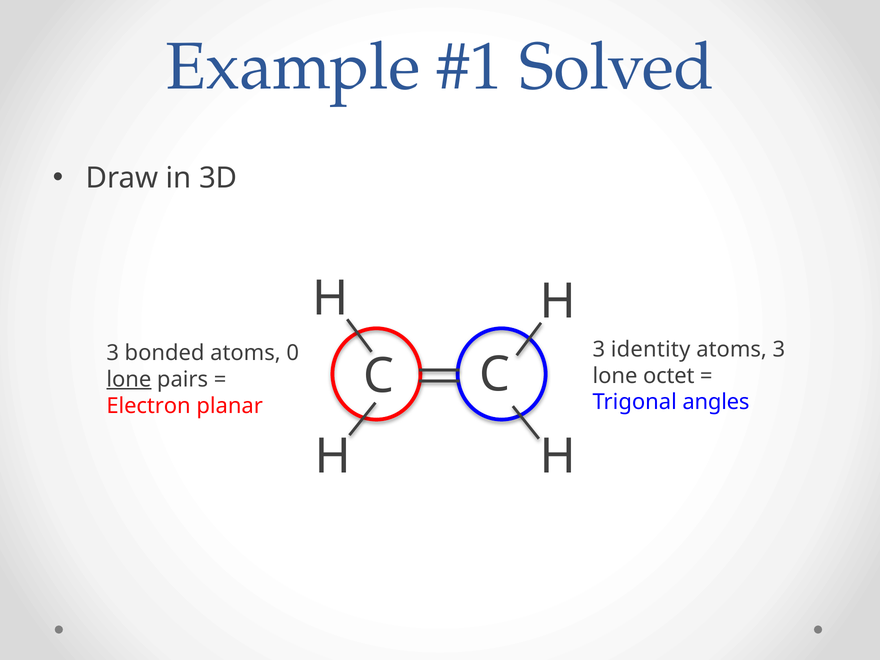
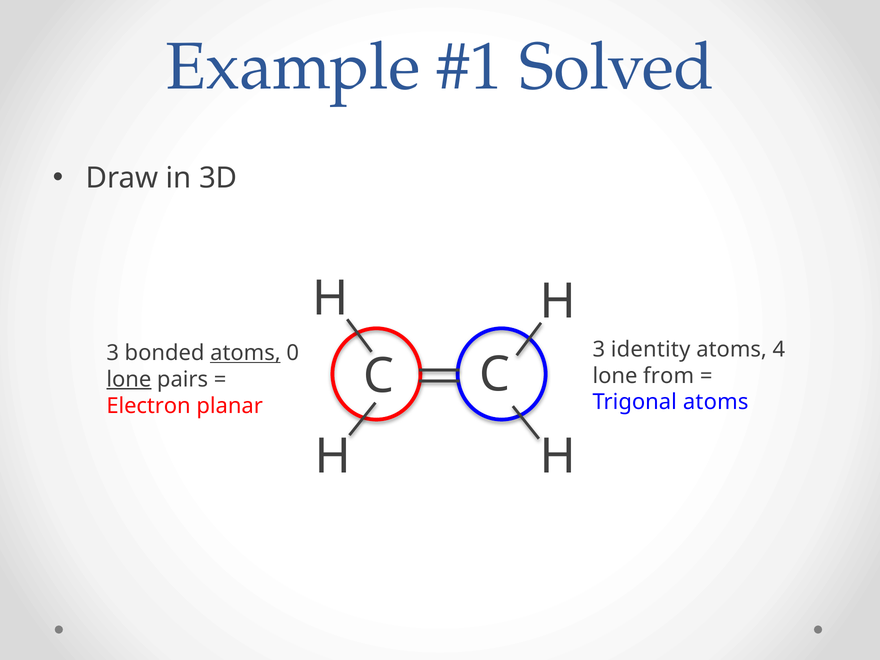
atoms 3: 3 -> 4 (779, 349)
atoms underline: none -> present (245, 353)
octet: octet -> from (669, 376)
Trigonal angles: angles -> atoms (716, 402)
